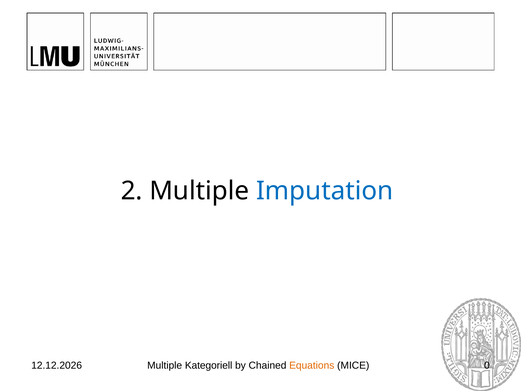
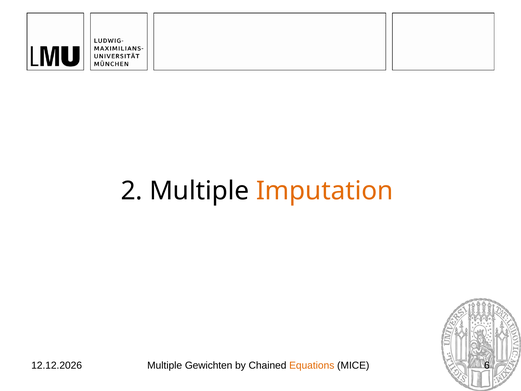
Imputation colour: blue -> orange (325, 191)
Kategoriell: Kategoriell -> Gewichten (209, 365)
0: 0 -> 6 (487, 365)
